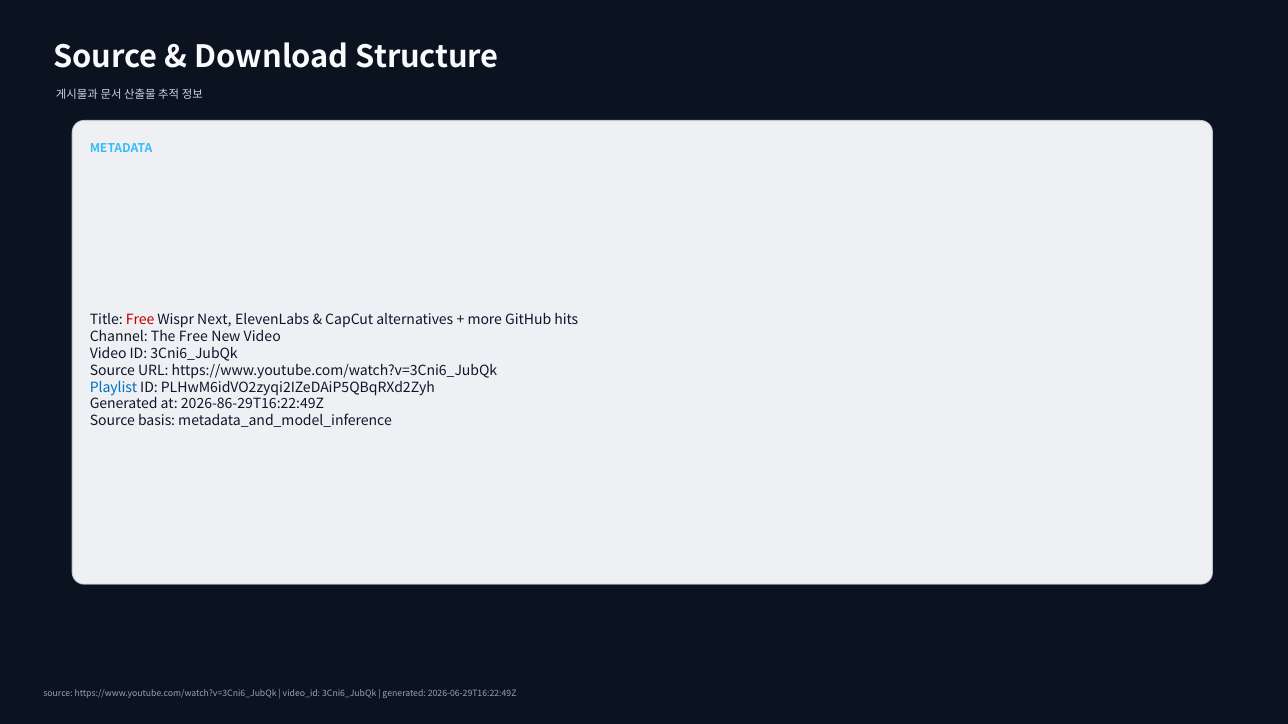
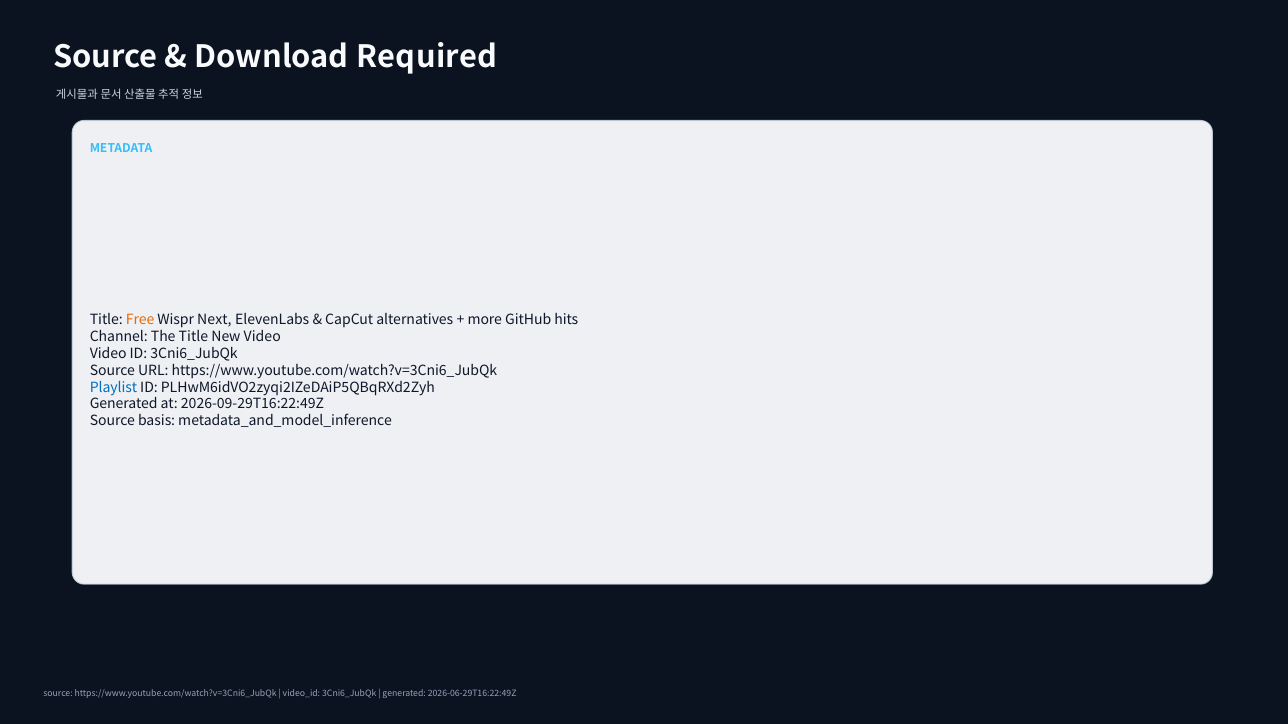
Structure: Structure -> Required (427, 58)
Free colour: red -> orange (140, 320)
The Free: Free -> Title (193, 337)
2026-86-29T16:22:49Z: 2026-86-29T16:22:49Z -> 2026-09-29T16:22:49Z (253, 404)
